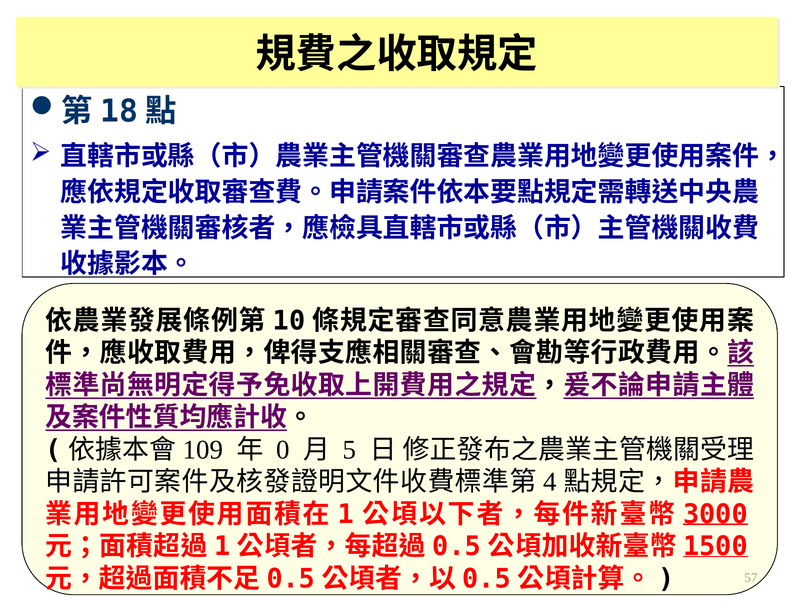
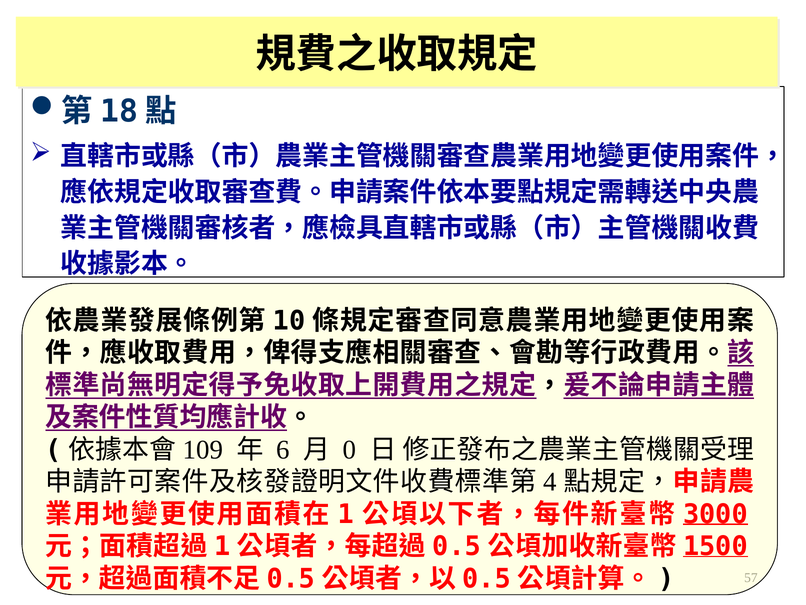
0: 0 -> 6 (283, 449)
5: 5 -> 0 (349, 449)
